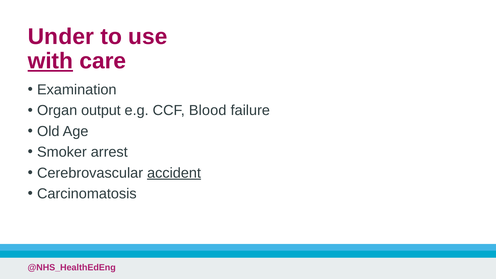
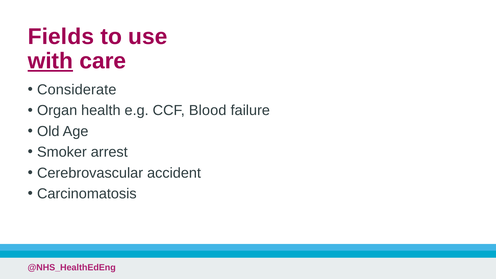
Under: Under -> Fields (61, 37)
Examination: Examination -> Considerate (77, 90)
output: output -> health (101, 111)
accident underline: present -> none (174, 173)
